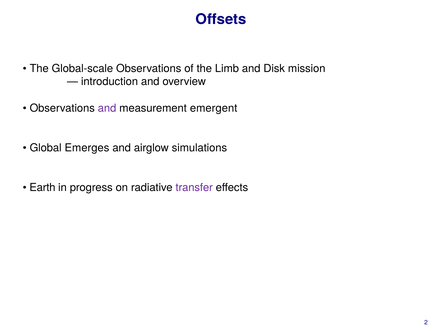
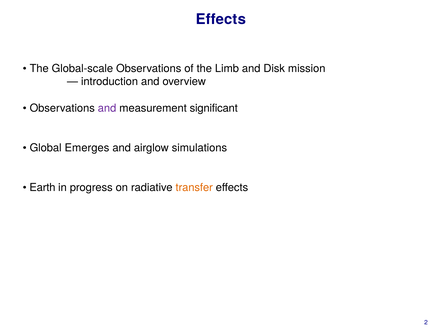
Offsets: Offsets -> Effects (221, 19)
emergent: emergent -> significant (214, 108)
transfer colour: purple -> orange (194, 188)
